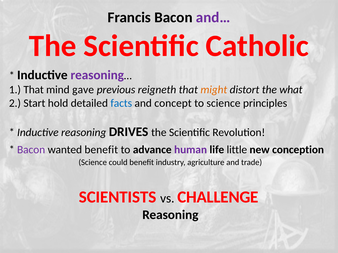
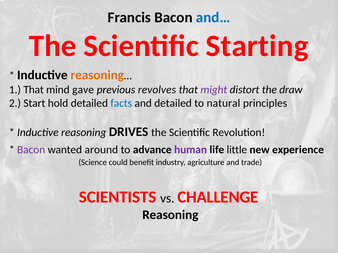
and… colour: purple -> blue (213, 17)
Catholic: Catholic -> Starting (257, 46)
reasoning colour: purple -> orange (97, 75)
reigneth: reigneth -> revolves (157, 90)
might colour: orange -> purple (214, 90)
what: what -> draw (291, 90)
and concept: concept -> detailed (173, 103)
to science: science -> natural (223, 103)
wanted benefit: benefit -> around (101, 150)
conception: conception -> experience (298, 150)
